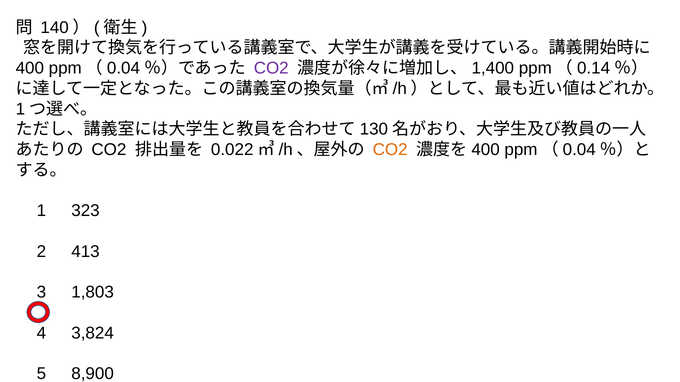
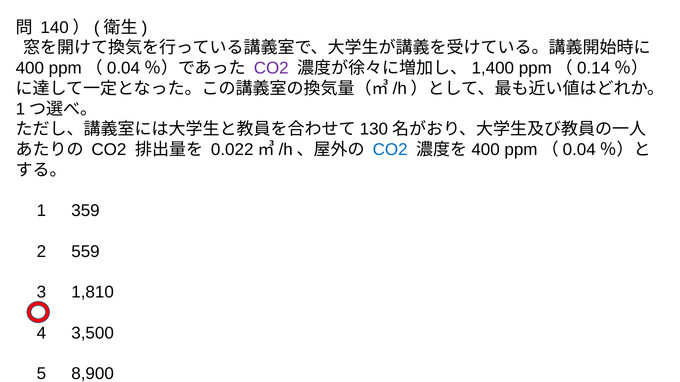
CO2 colour: orange -> blue (390, 150)
323: 323 -> 359 (86, 211)
413: 413 -> 559 (86, 252)
1,803: 1,803 -> 1,810 (93, 293)
3,824: 3,824 -> 3,500 (93, 333)
